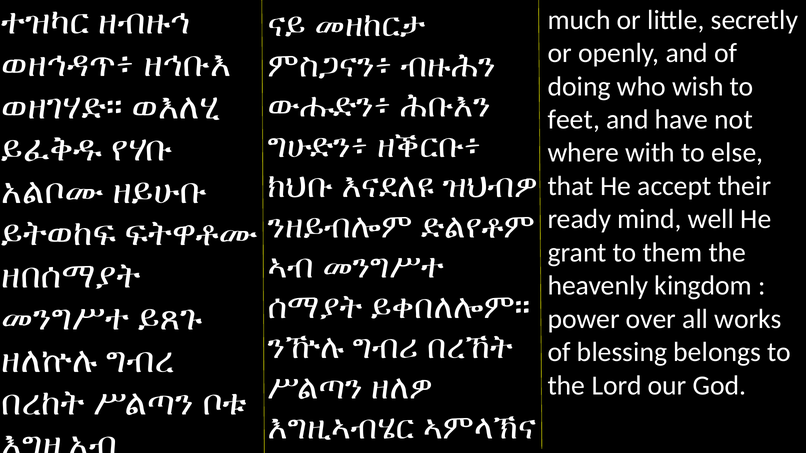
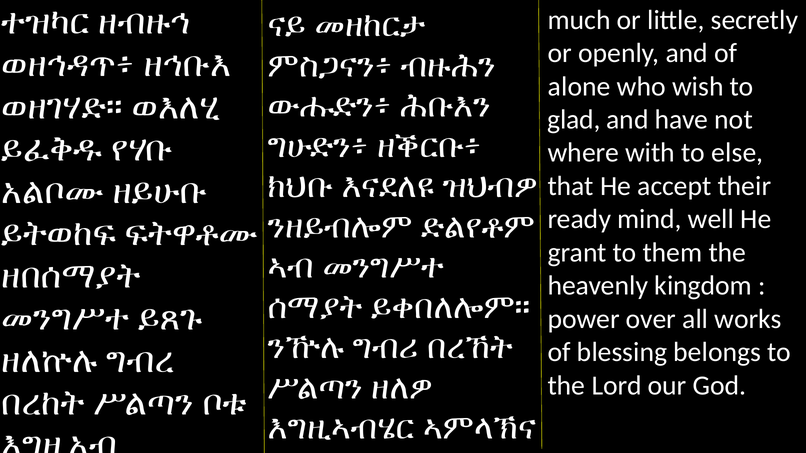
doing: doing -> alone (579, 86)
feet: feet -> glad (574, 120)
